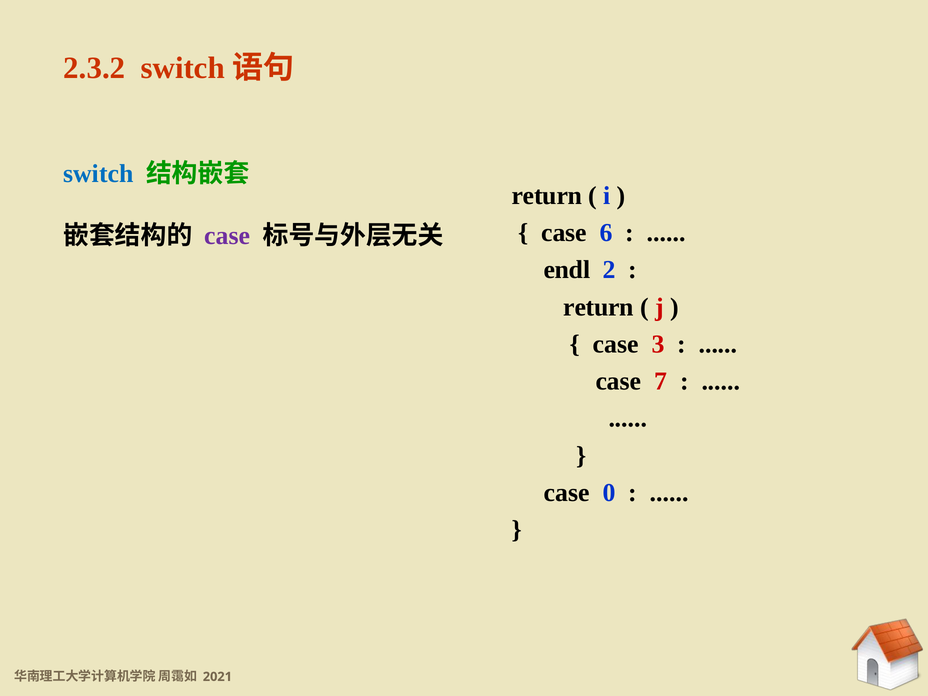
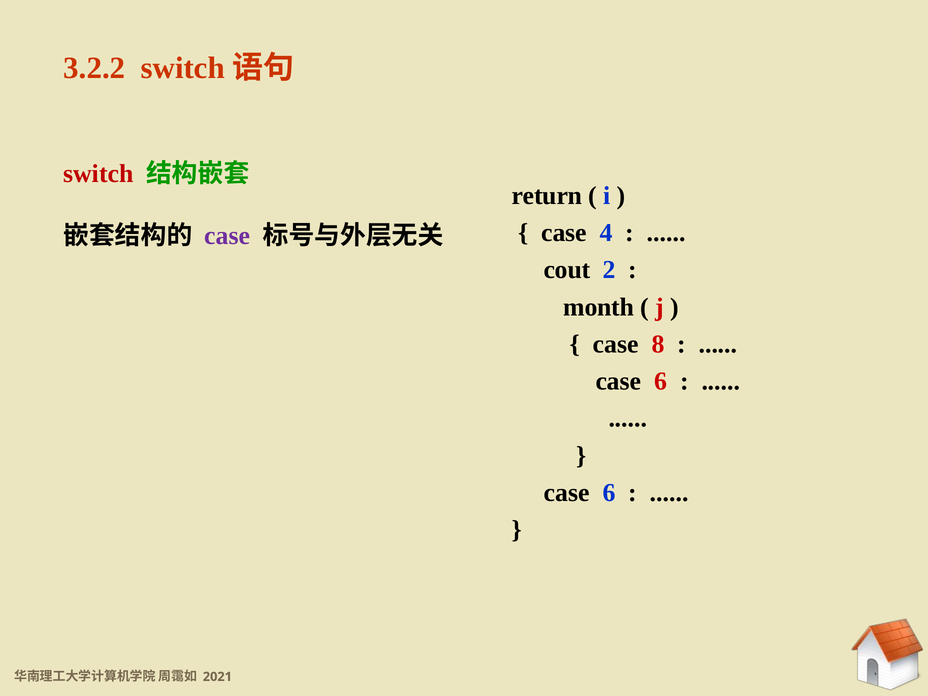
2.3.2: 2.3.2 -> 3.2.2 (94, 68)
switch colour: blue -> red (98, 174)
6: 6 -> 4 (606, 233)
endl: endl -> cout (567, 270)
return: return -> month (599, 307)
3: 3 -> 8 (658, 344)
7: 7 -> 6 (661, 381)
0: 0 -> 6 (609, 493)
